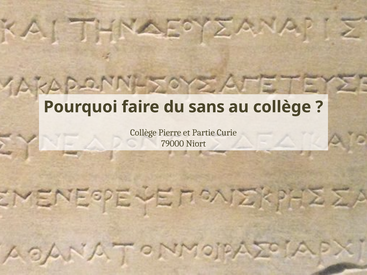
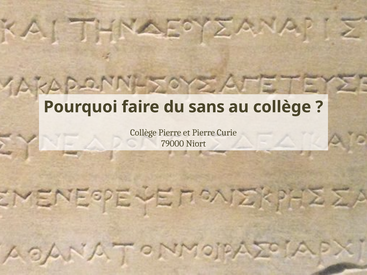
et Partie: Partie -> Pierre (203, 133)
